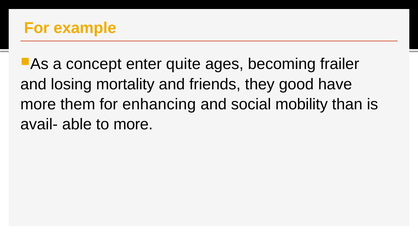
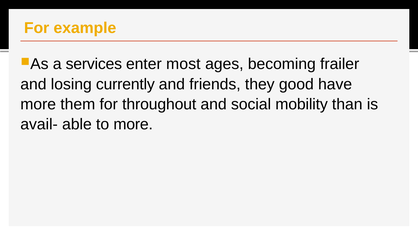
concept: concept -> services (94, 64)
quite: quite -> most (183, 64)
mortality: mortality -> currently (125, 84)
enhancing: enhancing -> throughout (159, 104)
